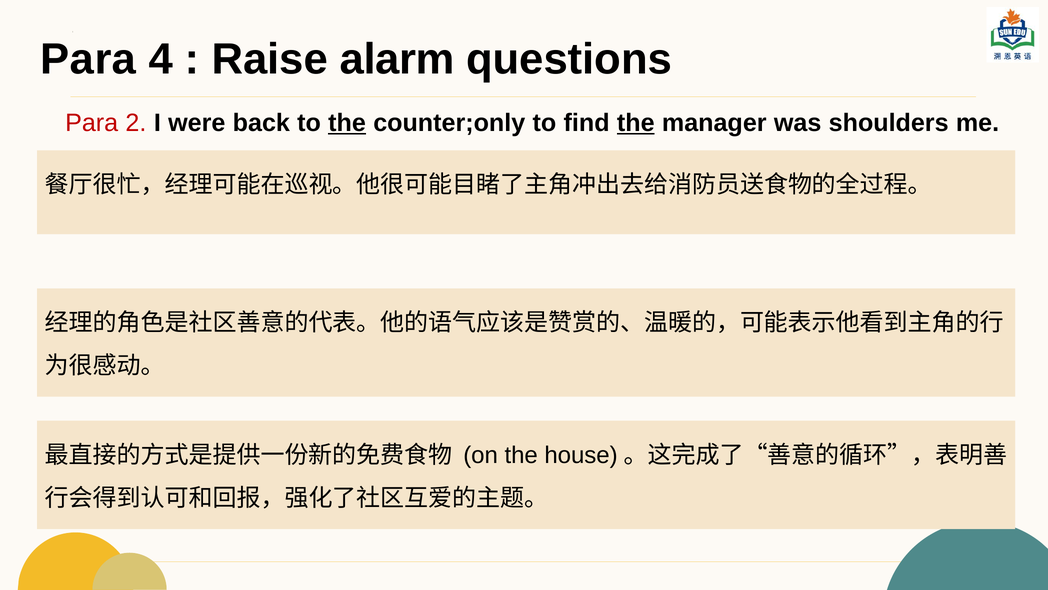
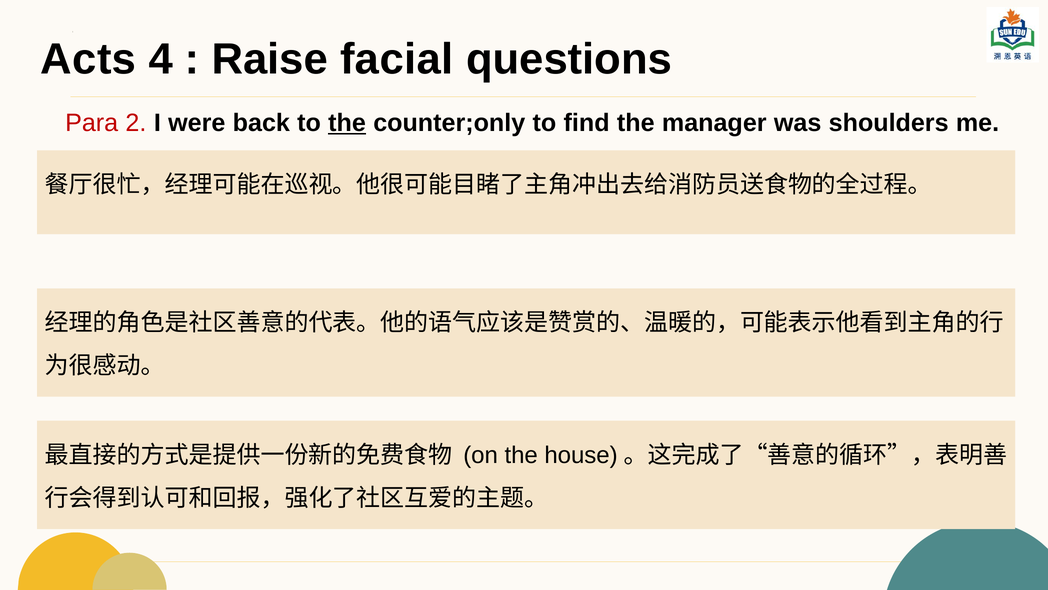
Para: Para -> Acts (88, 59)
alarm: alarm -> facial (397, 59)
the underline: present -> none (636, 123)
